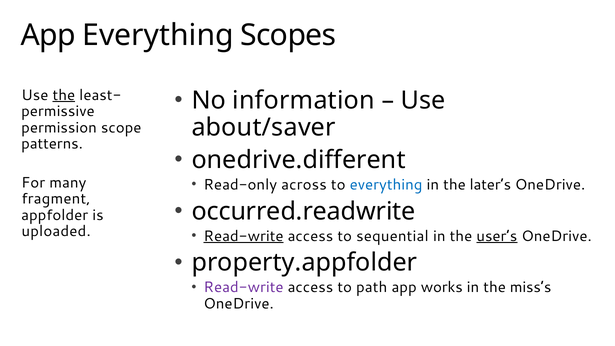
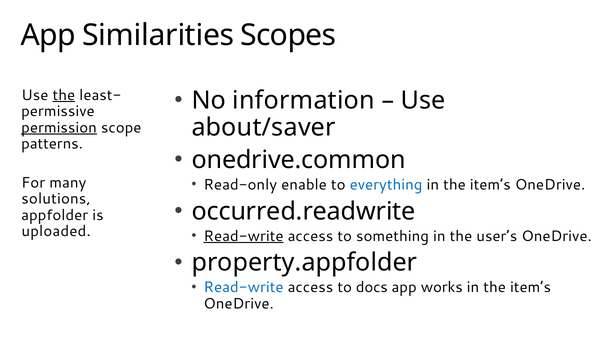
App Everything: Everything -> Similarities (158, 35)
permission underline: none -> present (59, 128)
onedrive.different: onedrive.different -> onedrive.common (299, 160)
across: across -> enable (304, 185)
later’s: later’s -> item’s (490, 185)
fragment: fragment -> solutions (56, 199)
sequential: sequential -> something (393, 236)
user’s underline: present -> none (497, 236)
Read-write colour: purple -> blue (244, 287)
path: path -> docs (372, 287)
miss’s: miss’s -> item’s (531, 287)
